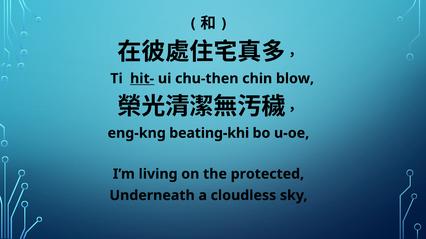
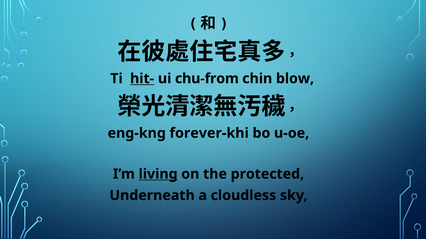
chu-then: chu-then -> chu-from (207, 79)
beating-khi: beating-khi -> forever-khi (209, 133)
living underline: none -> present (158, 174)
